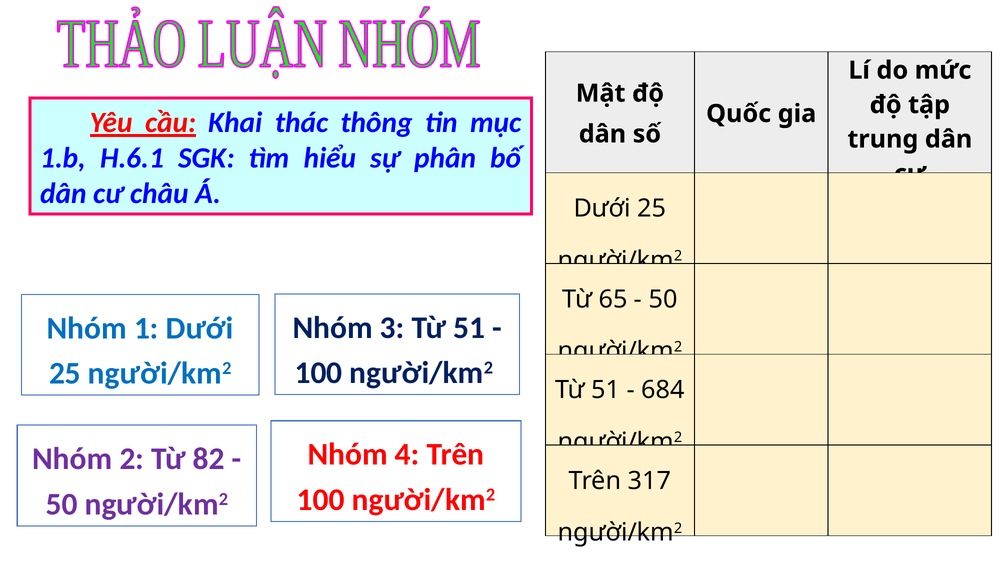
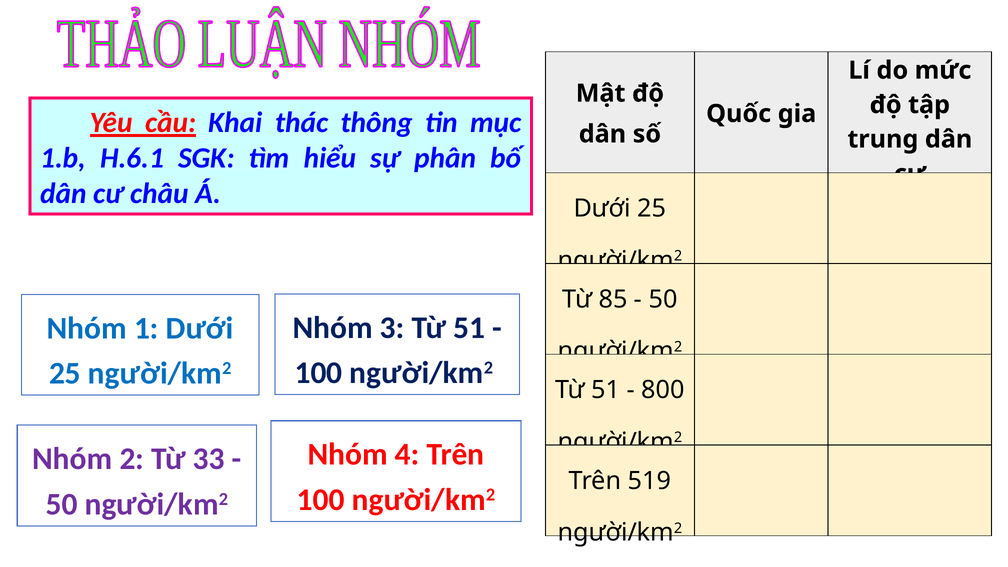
65: 65 -> 85 (613, 299)
684: 684 -> 800 (663, 390)
82: 82 -> 33 (209, 459)
317: 317 -> 519 (649, 481)
